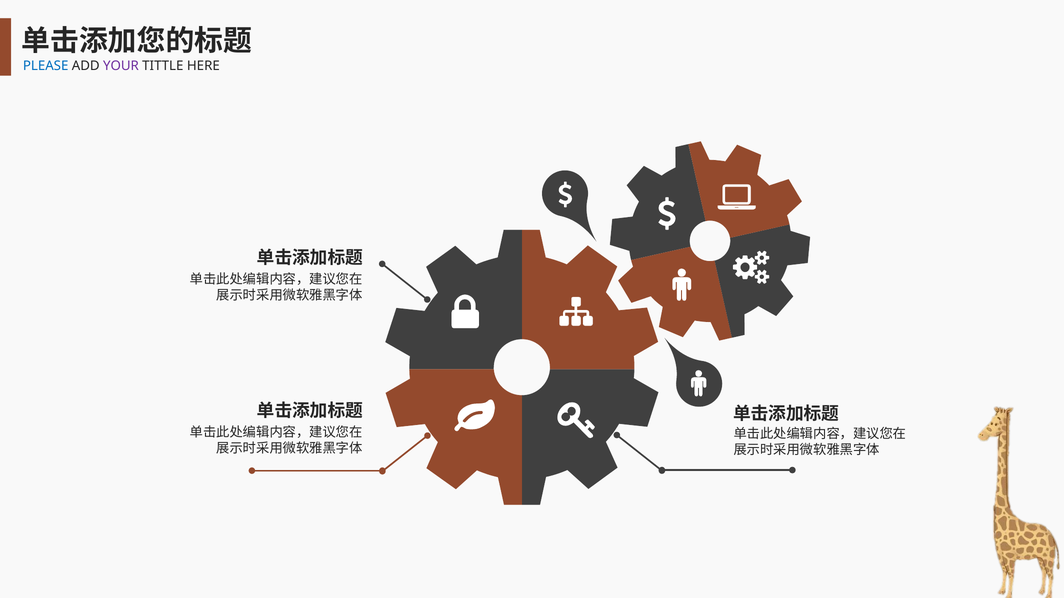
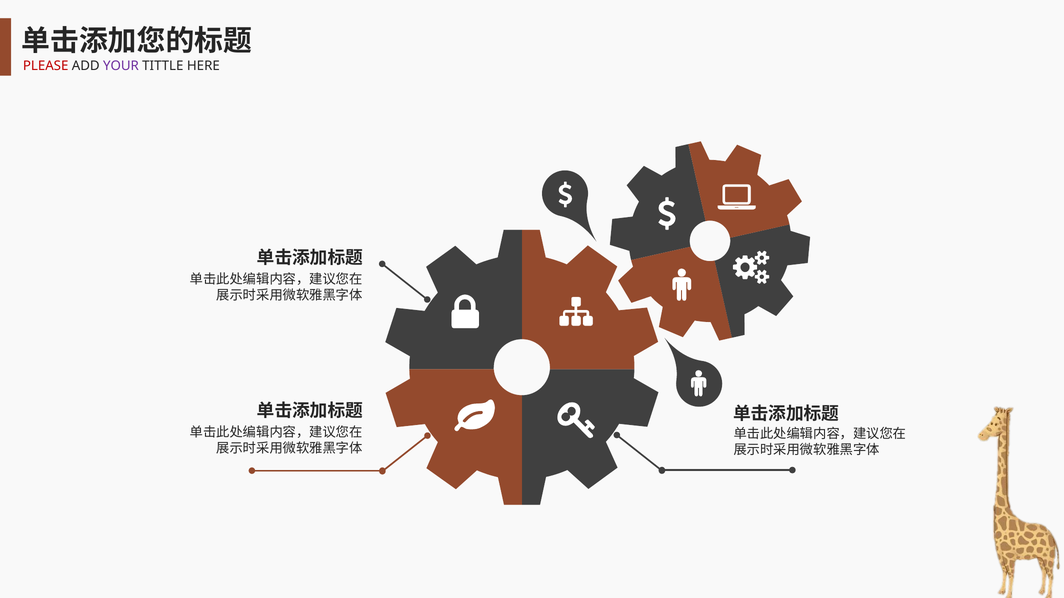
PLEASE colour: blue -> red (46, 66)
